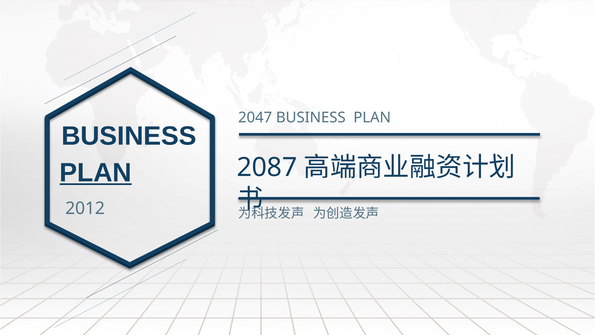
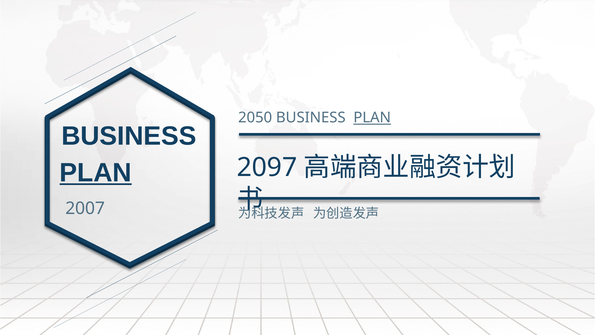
2047: 2047 -> 2050 (255, 118)
PLAN underline: none -> present (372, 118)
2087: 2087 -> 2097 (267, 167)
2012: 2012 -> 2007 (85, 208)
